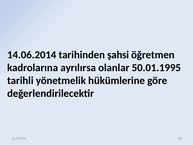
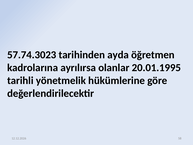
14.06.2014: 14.06.2014 -> 57.74.3023 (32, 55)
şahsi: şahsi -> ayda (118, 55)
50.01.1995: 50.01.1995 -> 20.01.1995 (156, 68)
